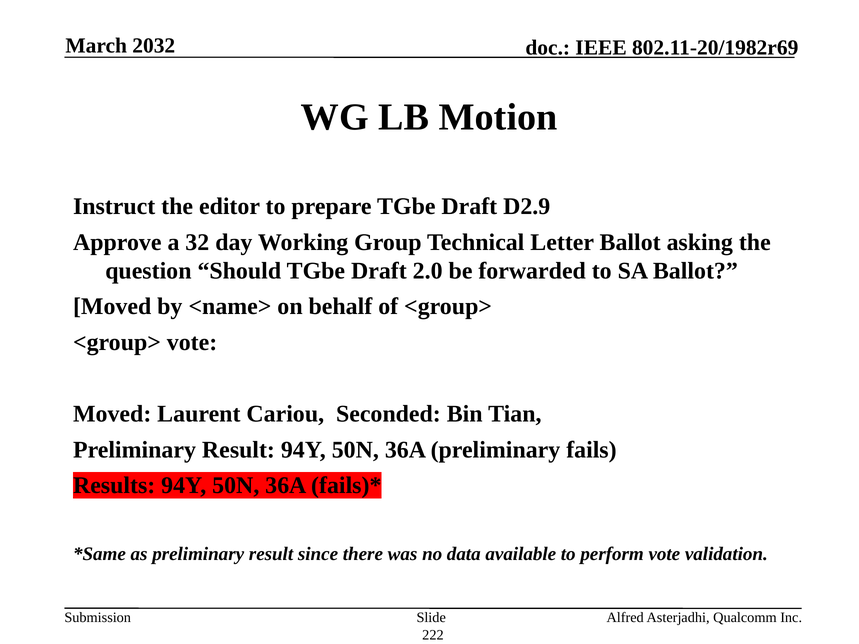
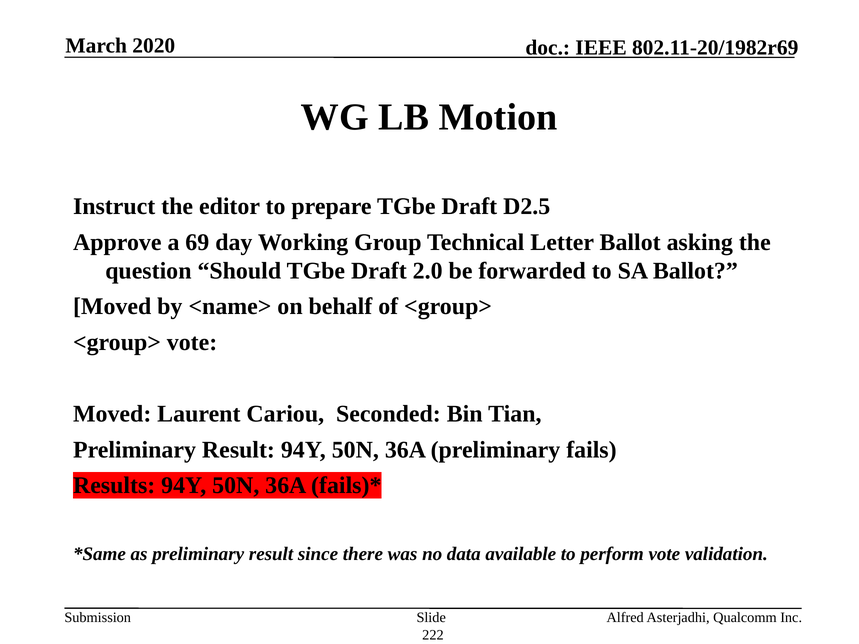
2032: 2032 -> 2020 (154, 46)
D2.9: D2.9 -> D2.5 (527, 206)
32: 32 -> 69 (197, 242)
